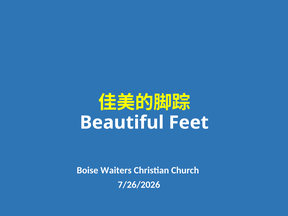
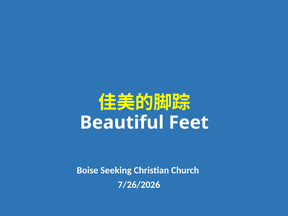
Waiters: Waiters -> Seeking (116, 170)
